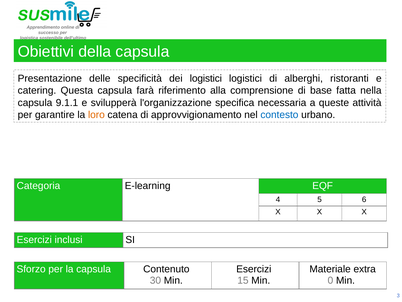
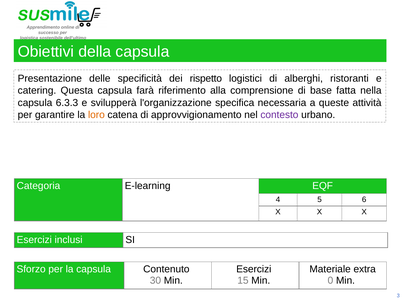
dei logistici: logistici -> rispetto (206, 78)
9.1.1: 9.1.1 -> 6.3.3 (67, 103)
contesto colour: blue -> purple (279, 115)
